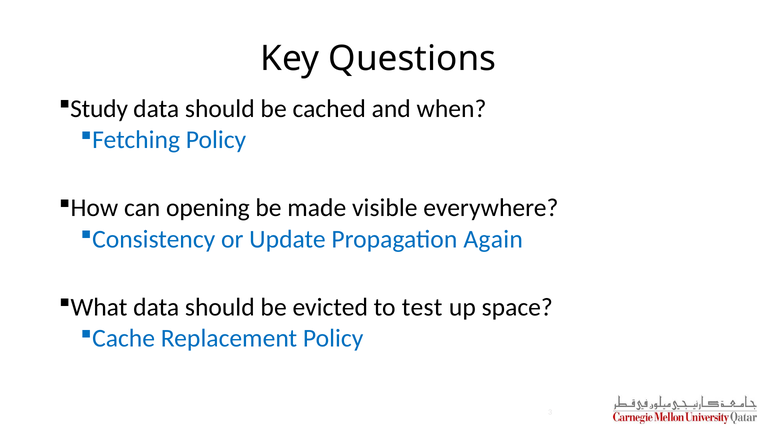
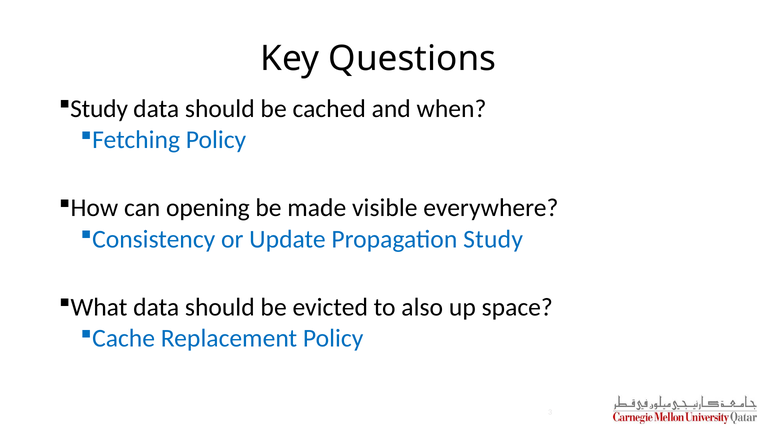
Propagation Again: Again -> Study (493, 239)
test: test -> also (422, 307)
